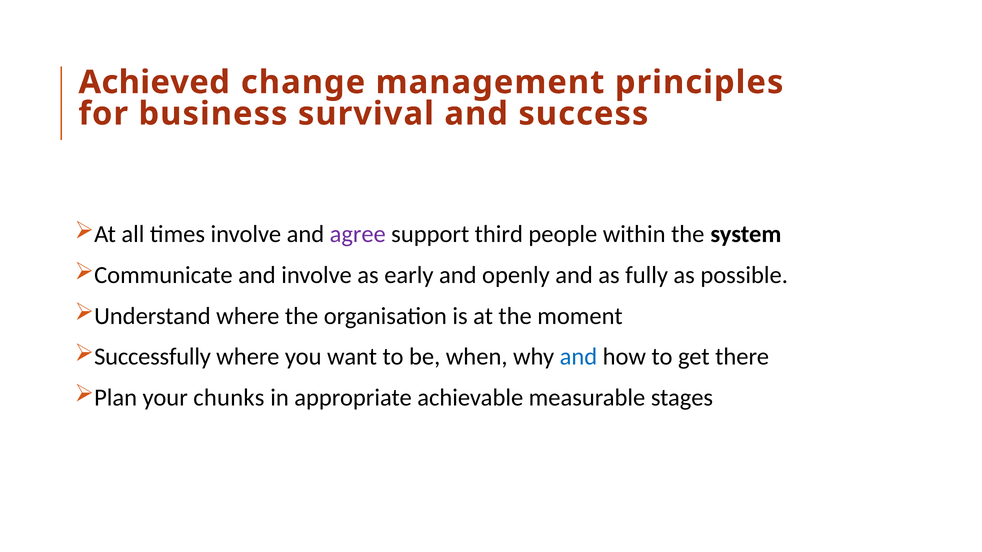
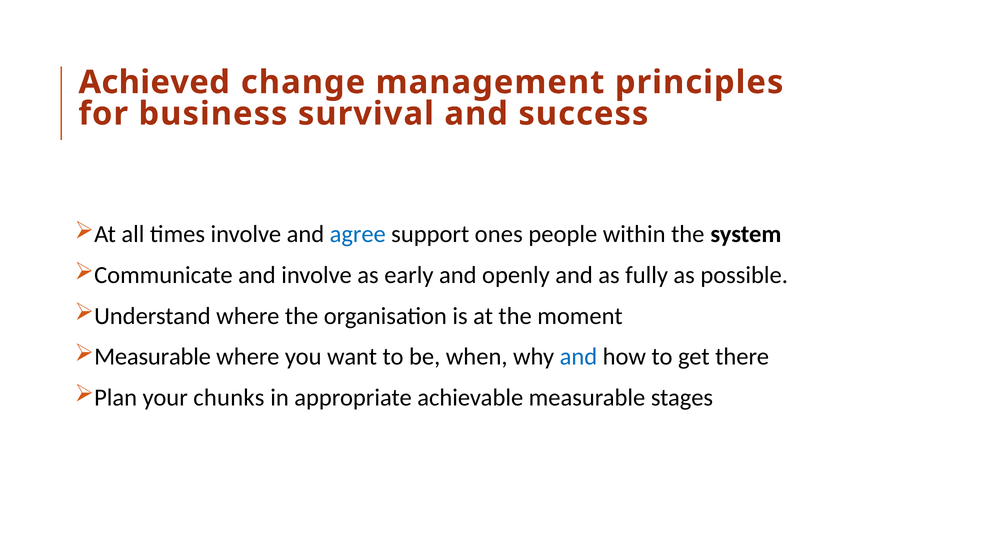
agree colour: purple -> blue (358, 234)
third: third -> ones (499, 234)
Successfully: Successfully -> Measurable (153, 357)
